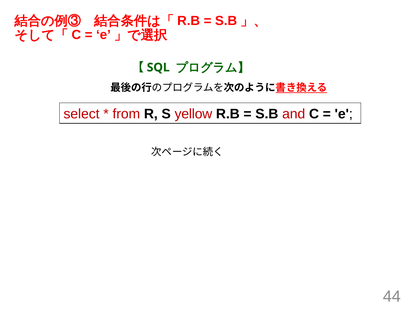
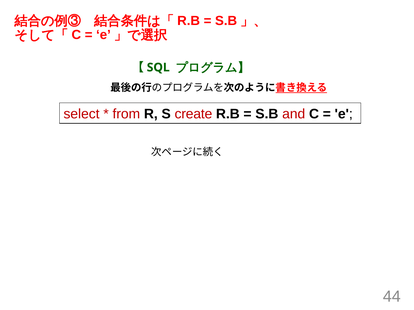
yellow: yellow -> create (193, 114)
